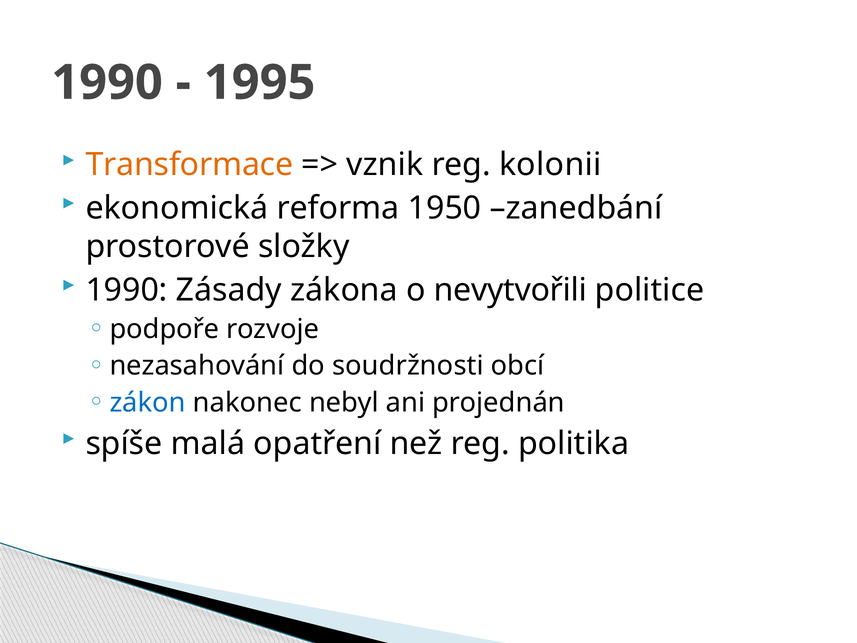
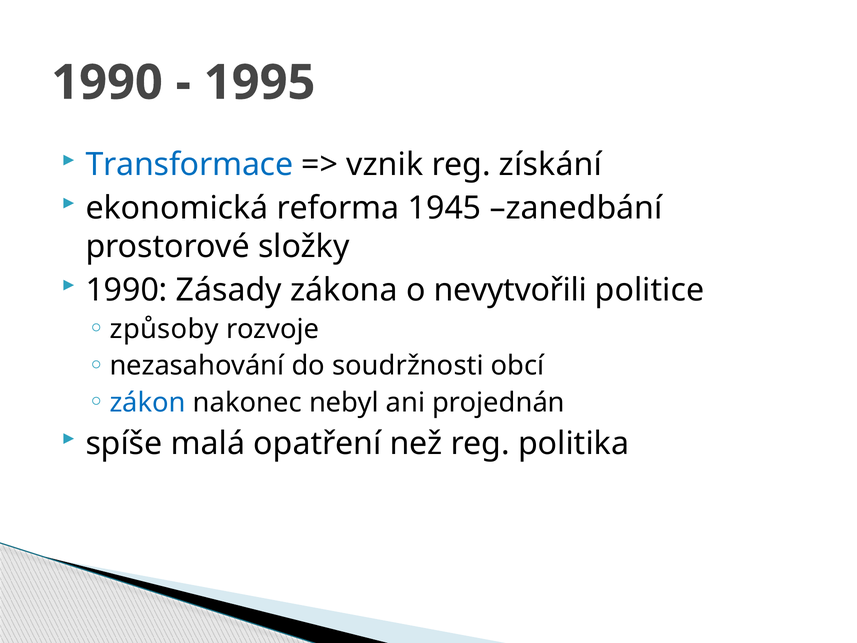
Transformace colour: orange -> blue (189, 165)
kolonii: kolonii -> získání (550, 165)
1950: 1950 -> 1945 (445, 208)
podpoře: podpoře -> způsoby (164, 329)
